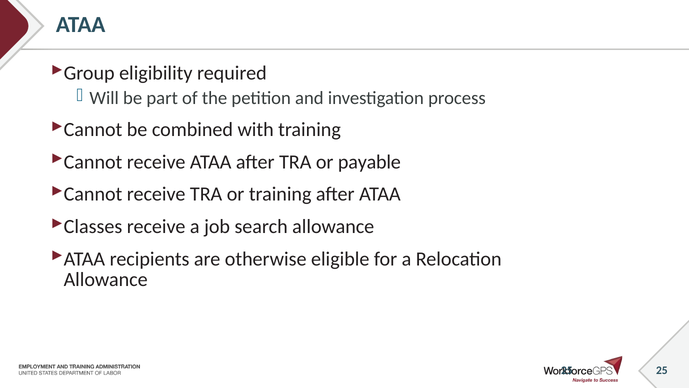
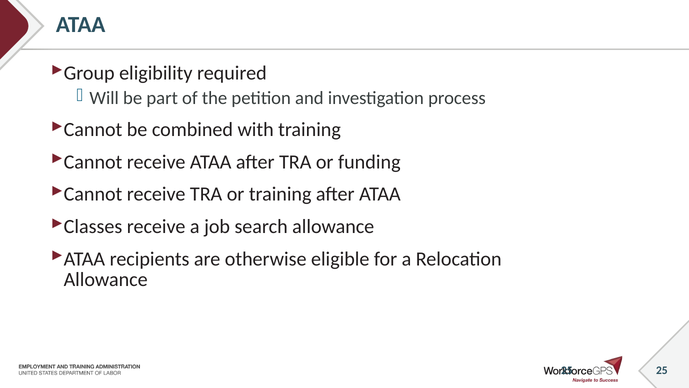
payable: payable -> funding (369, 162)
